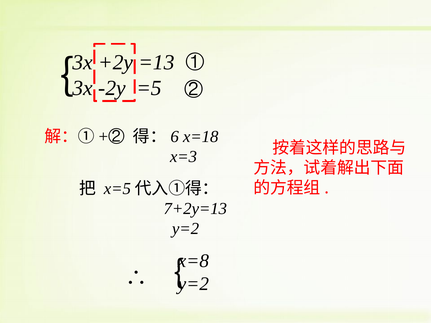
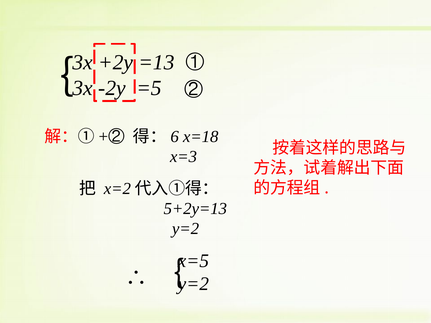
x=5: x=5 -> x=2 (117, 189)
7+2y=13: 7+2y=13 -> 5+2y=13 (195, 209)
x=8: x=8 -> x=5 (193, 261)
